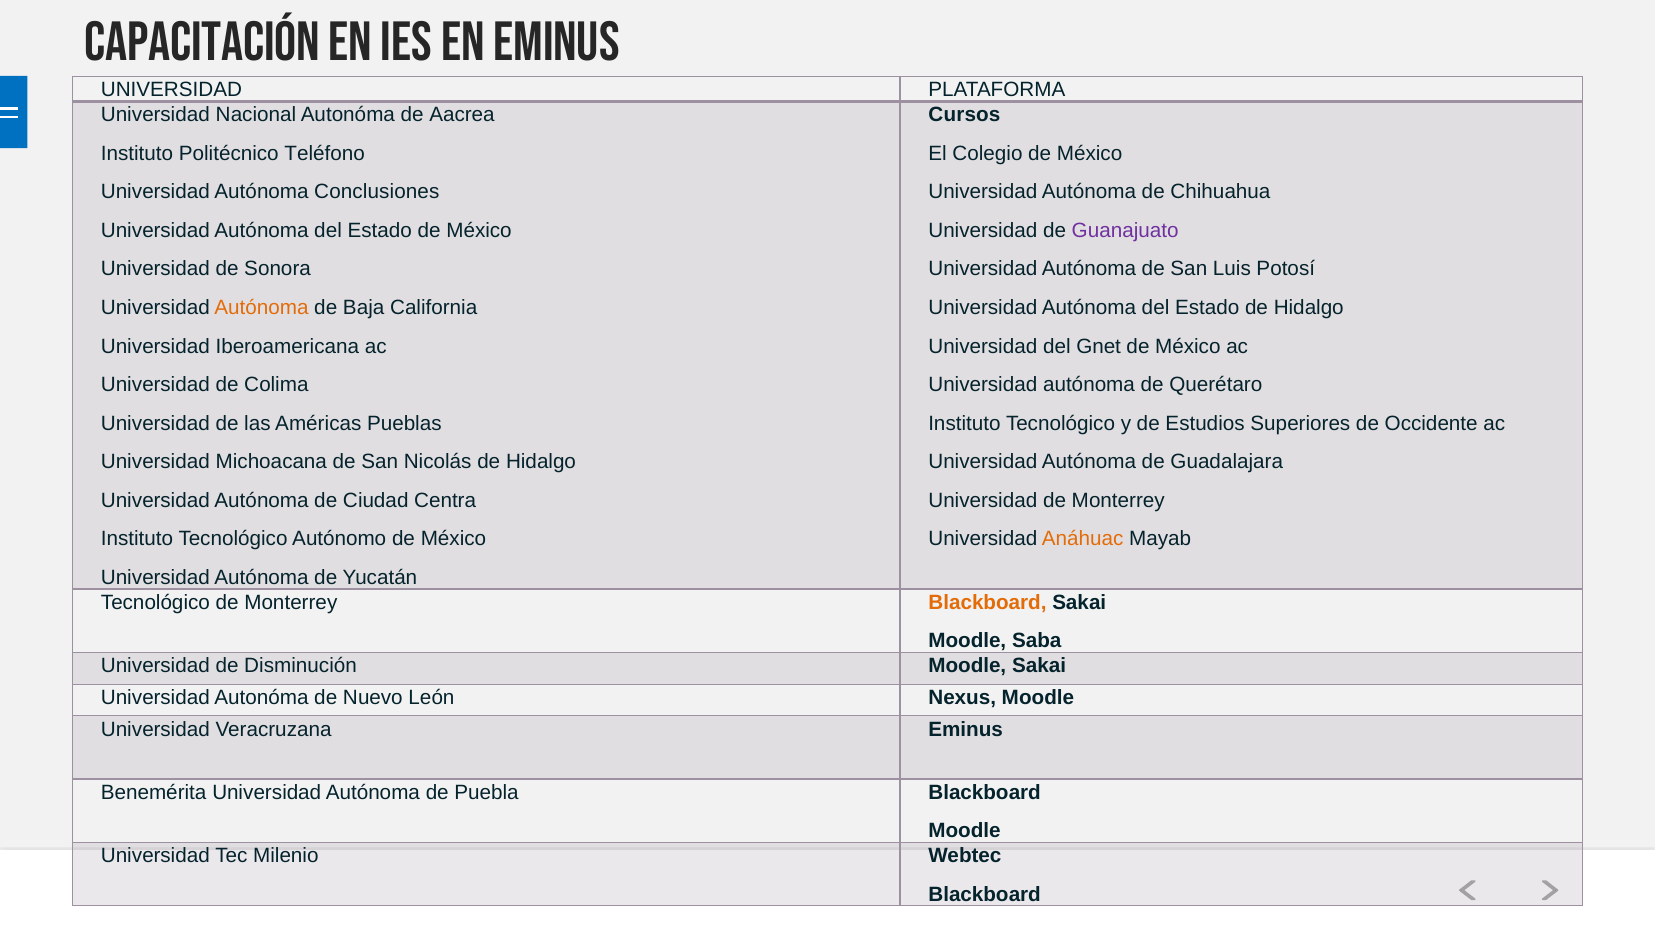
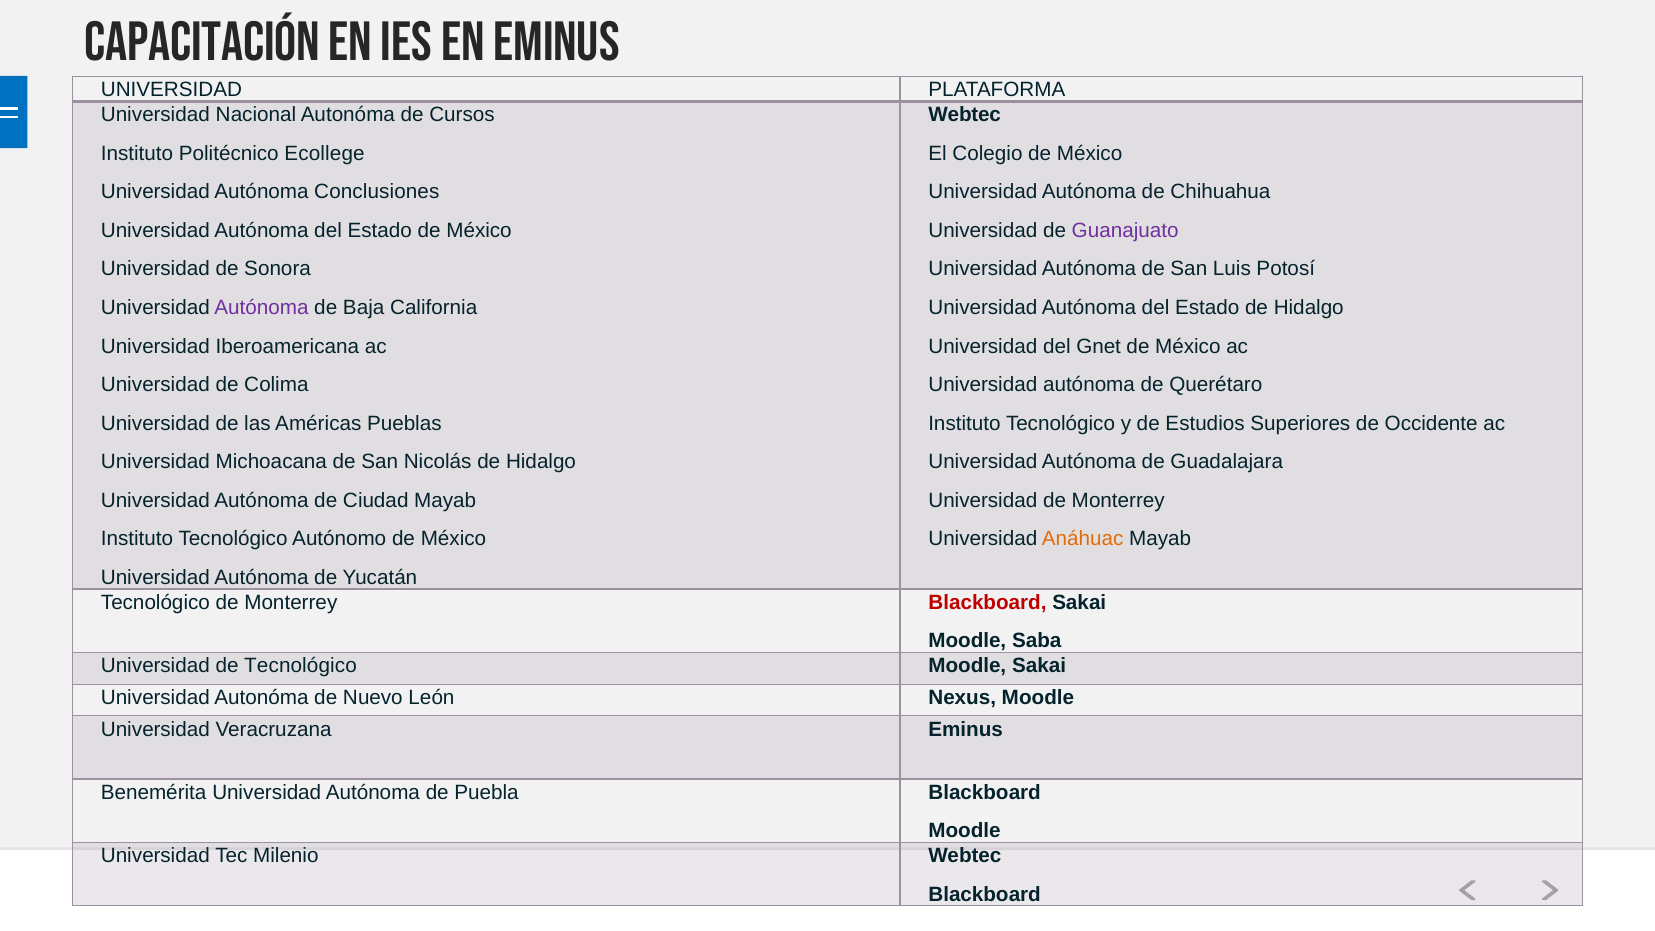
Aacrea: Aacrea -> Cursos (462, 115)
Cursos: Cursos -> Webtec (965, 115)
Teléfono: Teléfono -> Ecollege (325, 153)
Autónoma colour: orange -> purple (262, 308)
Ciudad Centra: Centra -> Mayab (445, 500)
Blackboard colour: orange -> red (987, 602)
de Disminución: Disminución -> Tecnológico (301, 666)
